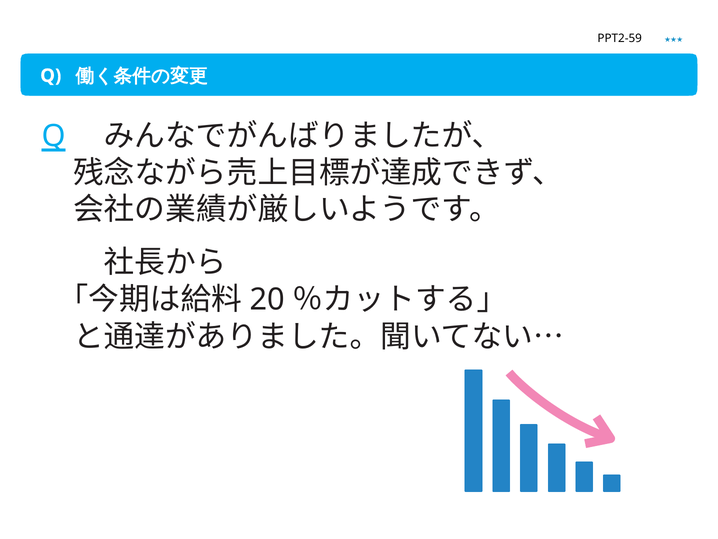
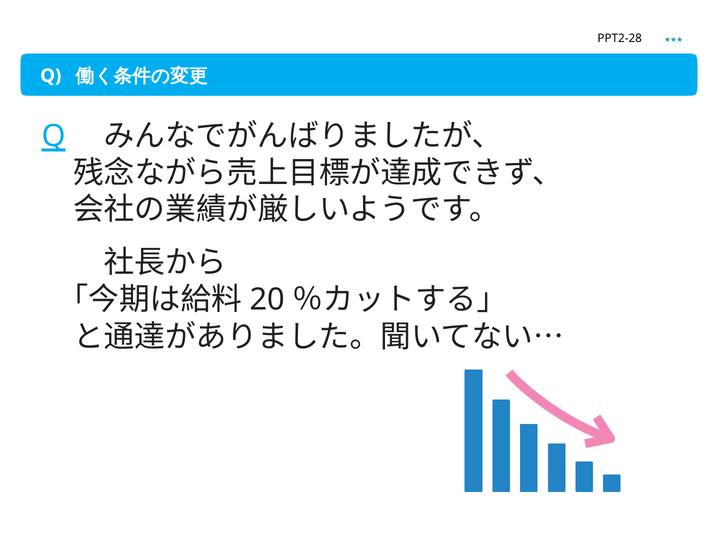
PPT2-59: PPT2-59 -> PPT2-28 (620, 38)
